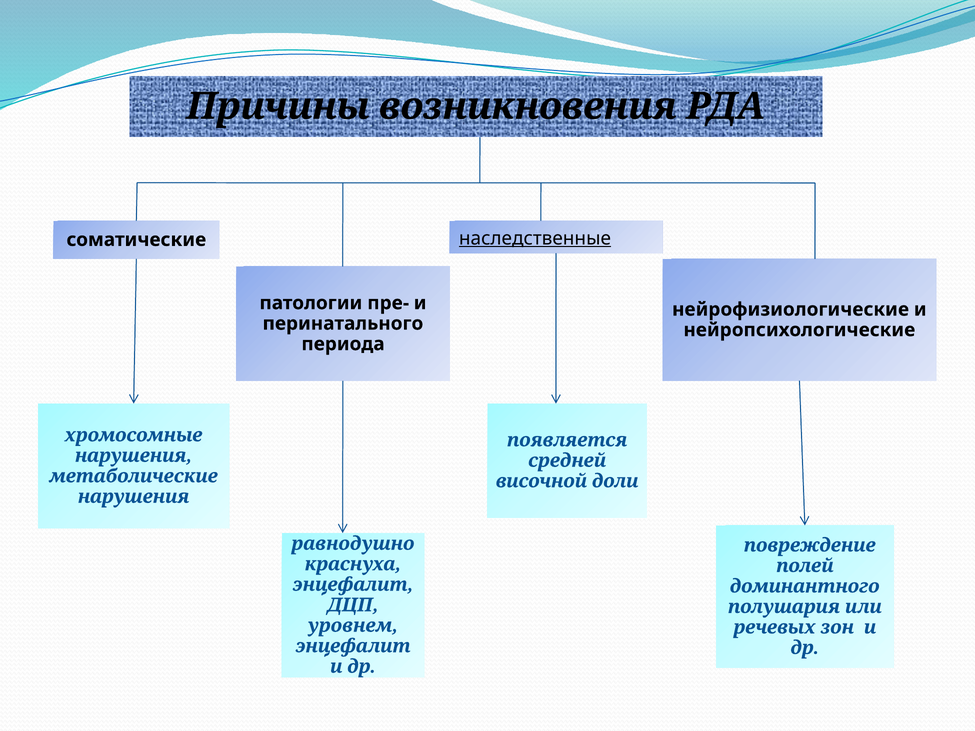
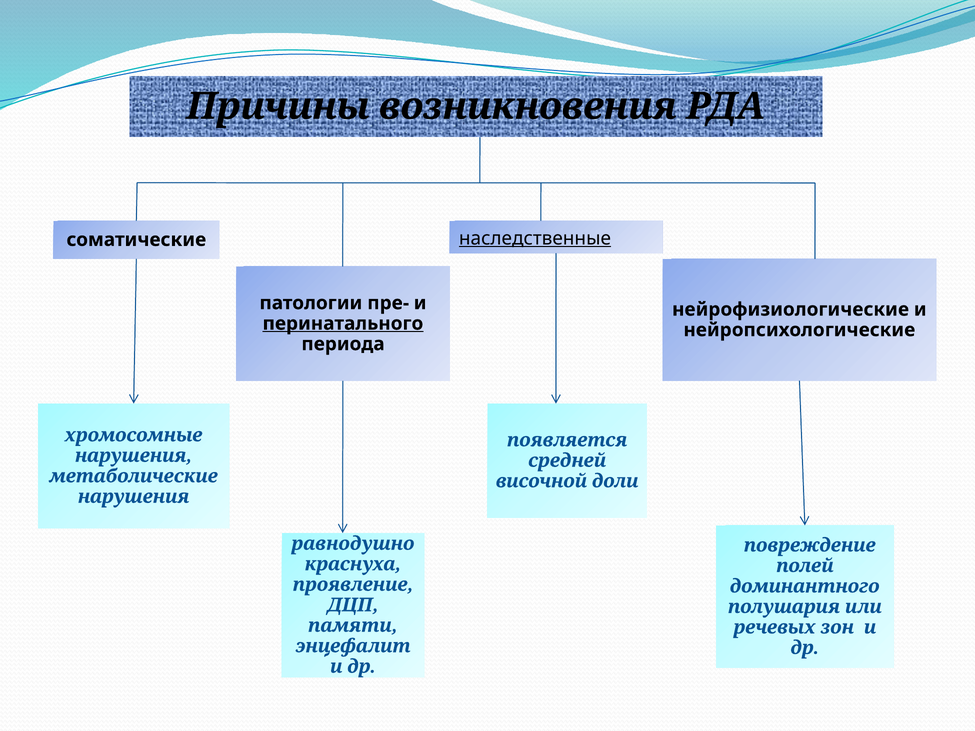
перинатального underline: none -> present (343, 324)
энцефалит: энцефалит -> проявление (353, 585)
уровнем: уровнем -> памяти (353, 626)
